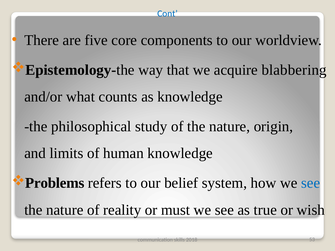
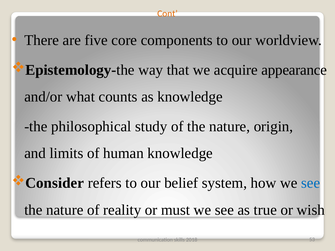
Cont colour: blue -> orange (167, 13)
blabbering: blabbering -> appearance (294, 70)
Problems: Problems -> Consider (55, 183)
